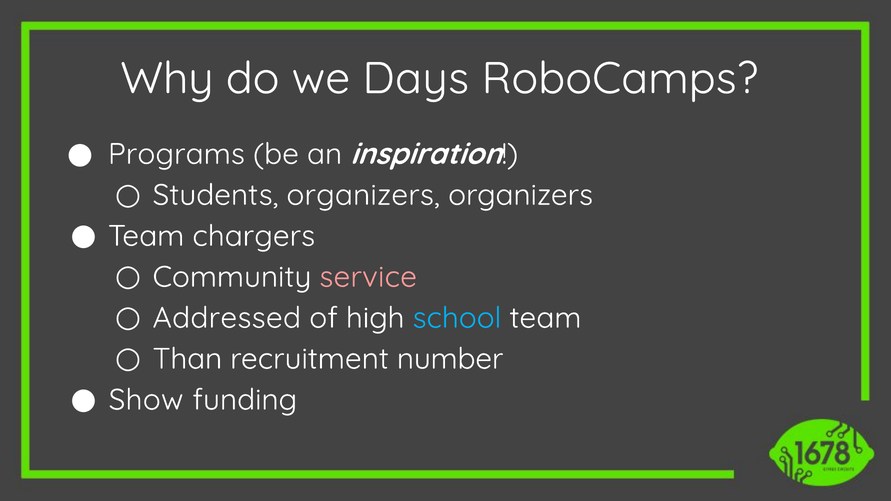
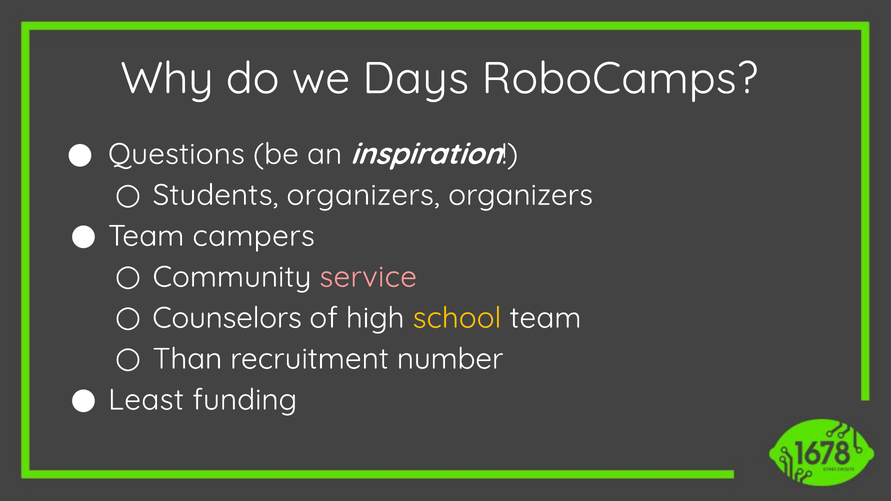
Programs: Programs -> Questions (176, 154)
chargers: chargers -> campers (254, 236)
Addressed: Addressed -> Counselors (227, 318)
school colour: light blue -> yellow (457, 318)
Show: Show -> Least (146, 400)
